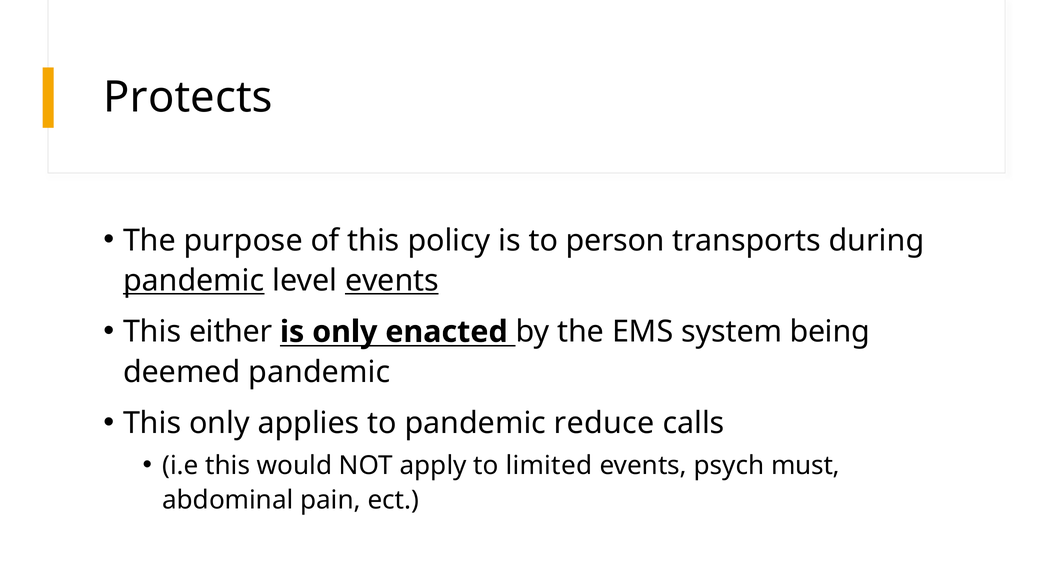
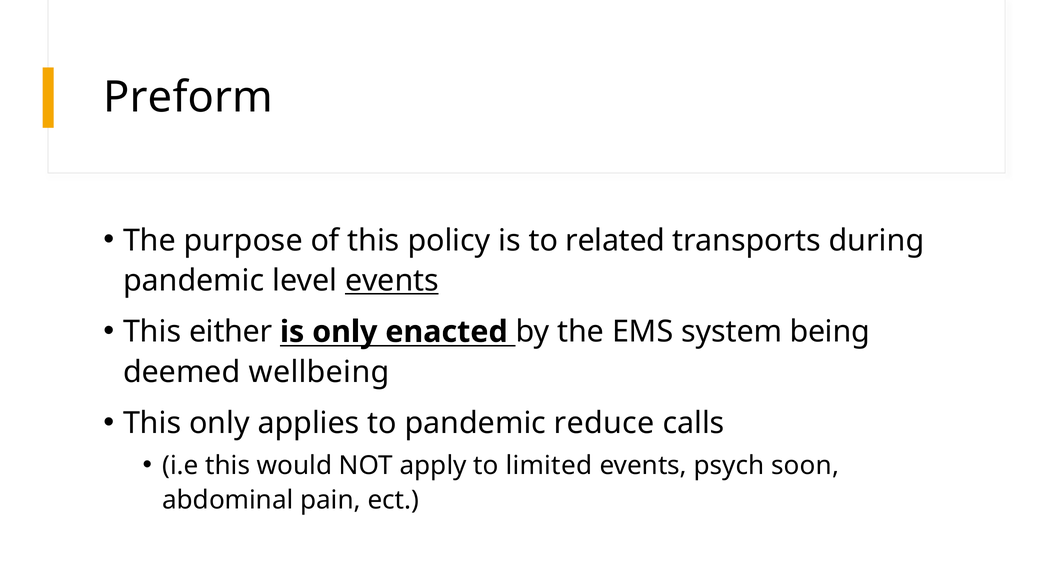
Protects: Protects -> Preform (188, 97)
person: person -> related (615, 240)
pandemic underline: present -> none (194, 281)
deemed pandemic: pandemic -> wellbeing (319, 372)
must: must -> soon (805, 465)
